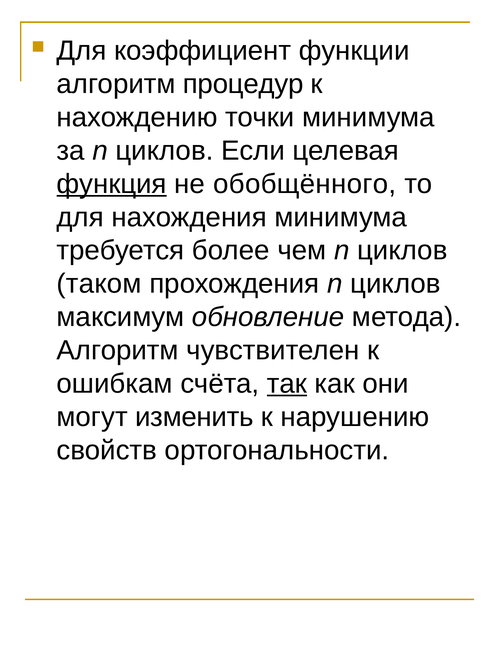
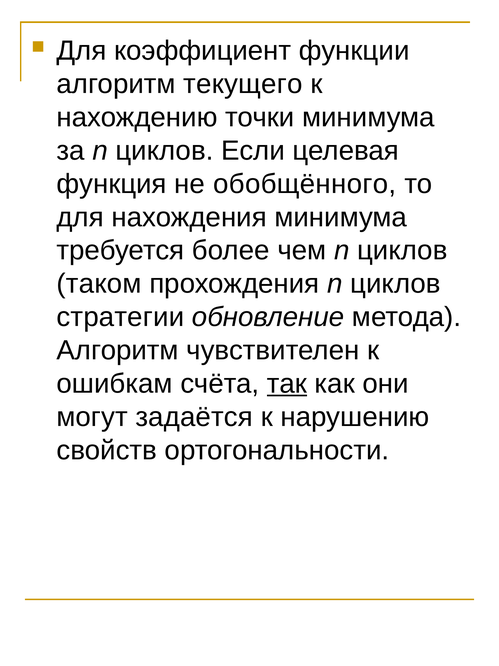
процедур: процедур -> текущего (243, 84)
функция underline: present -> none (112, 184)
максимум: максимум -> стратегии (120, 317)
изменить: изменить -> задаётся (194, 417)
